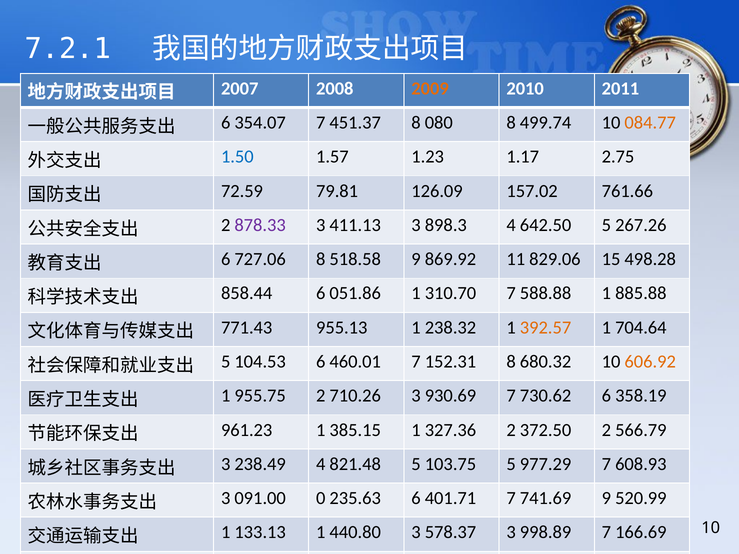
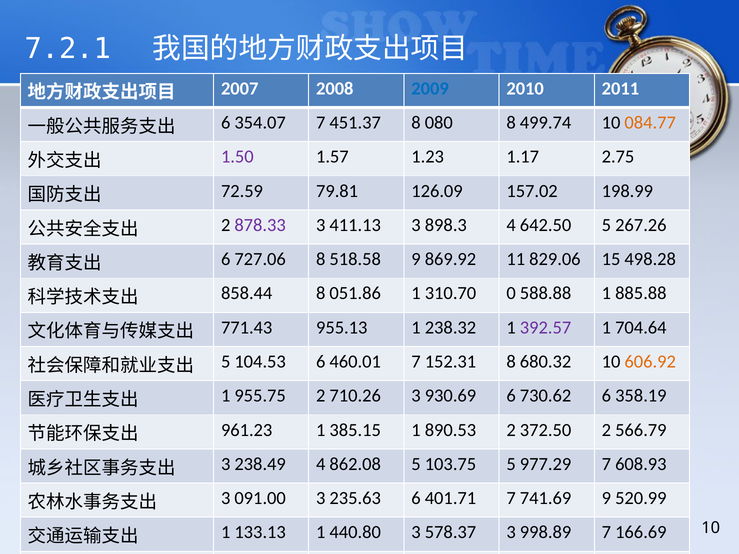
2009 colour: orange -> blue (430, 89)
1.50 colour: blue -> purple (237, 157)
761.66: 761.66 -> 198.99 (627, 191)
858.44 6: 6 -> 8 (321, 294)
310.70 7: 7 -> 0 (511, 294)
392.57 colour: orange -> purple (546, 328)
930.69 7: 7 -> 6 (511, 396)
327.36: 327.36 -> 890.53 (450, 430)
821.48: 821.48 -> 862.08 (355, 464)
091.00 0: 0 -> 3 (321, 498)
